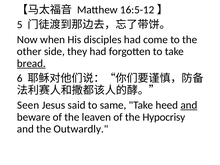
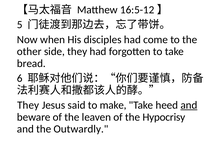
bread underline: present -> none (31, 63)
Seen: Seen -> They (28, 105)
same: same -> make (113, 105)
